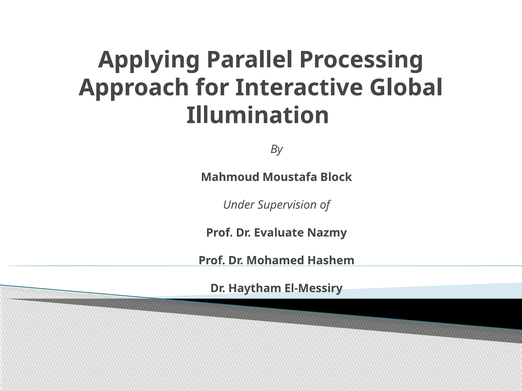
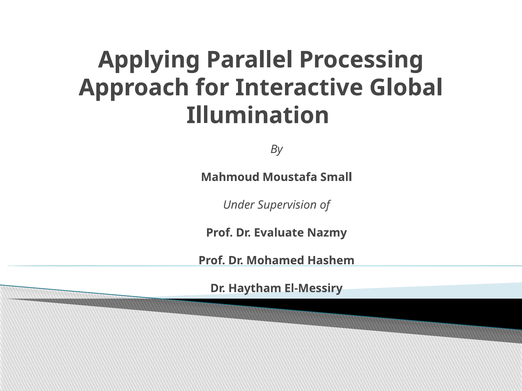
Block: Block -> Small (336, 177)
